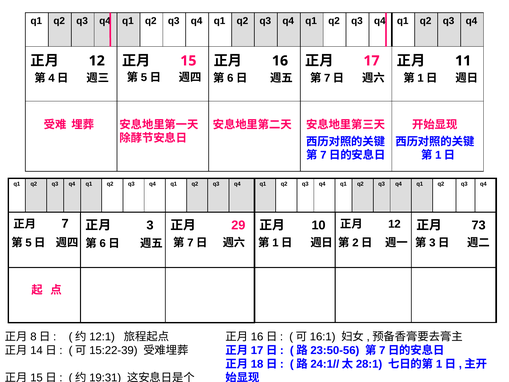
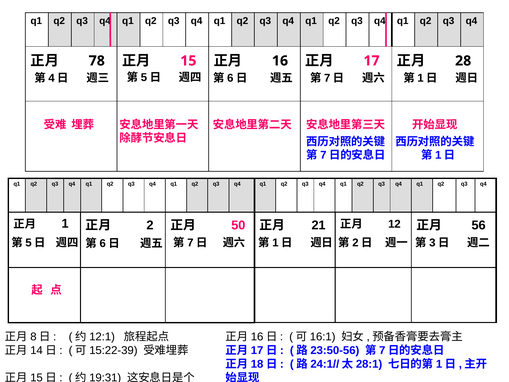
12: 12 -> 78 (97, 61)
11: 11 -> 28 (463, 61)
7: 7 -> 1 (65, 223)
3: 3 -> 2 (150, 225)
29: 29 -> 50 (238, 225)
10: 10 -> 21 (319, 225)
73: 73 -> 56 (479, 225)
